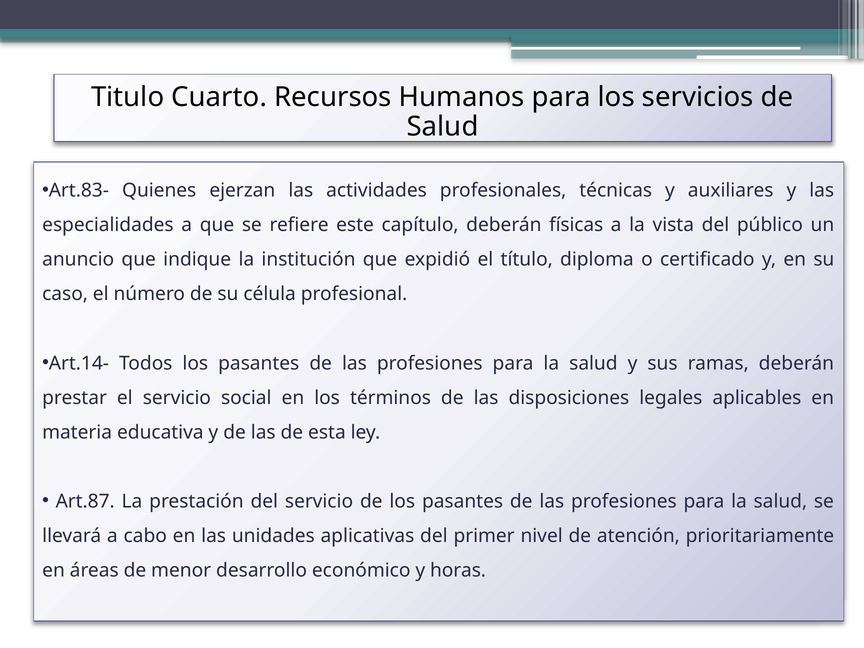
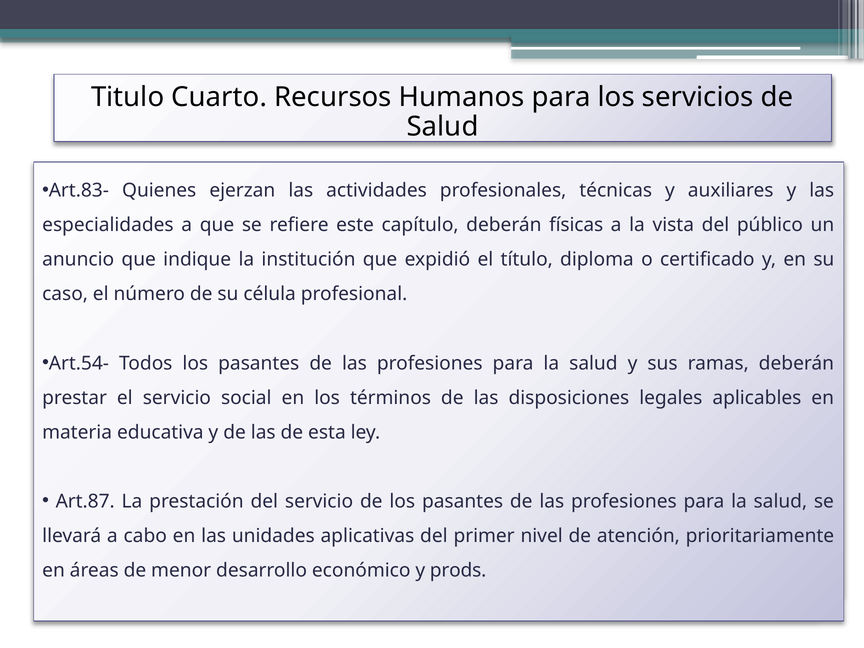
Art.14-: Art.14- -> Art.54- (79, 363)
horas: horas -> prods (458, 570)
